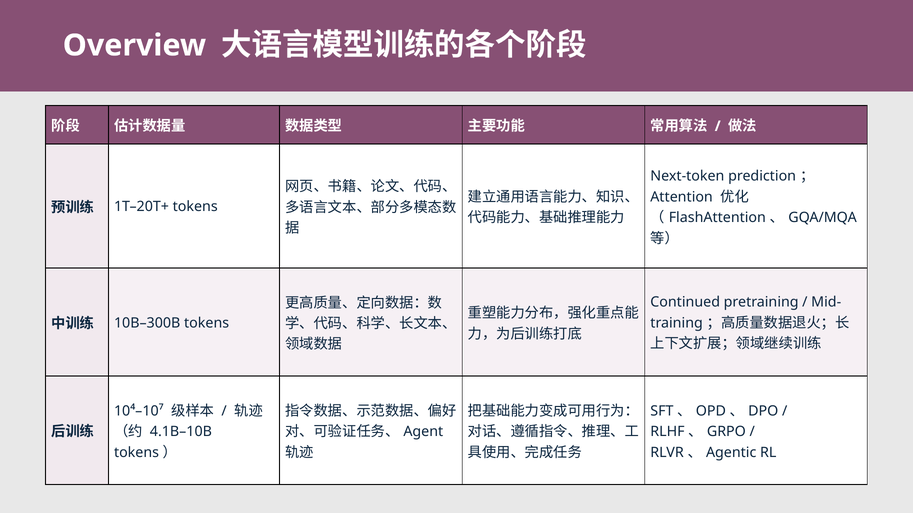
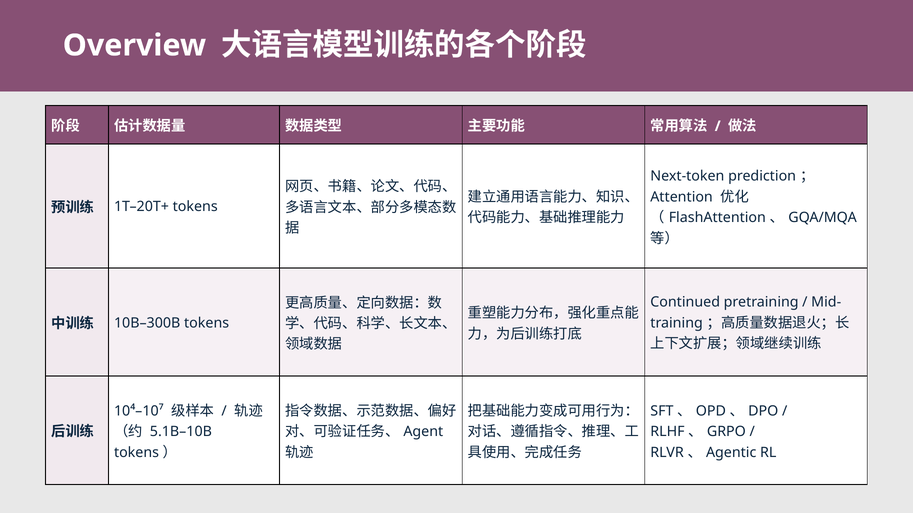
4.1B–10B: 4.1B–10B -> 5.1B–10B (181, 432)
